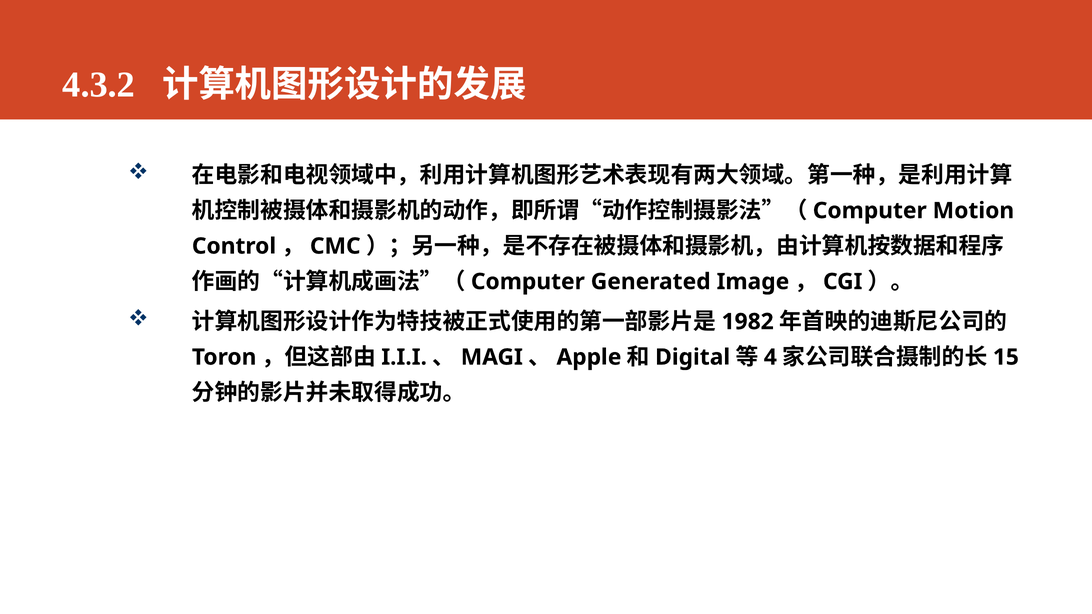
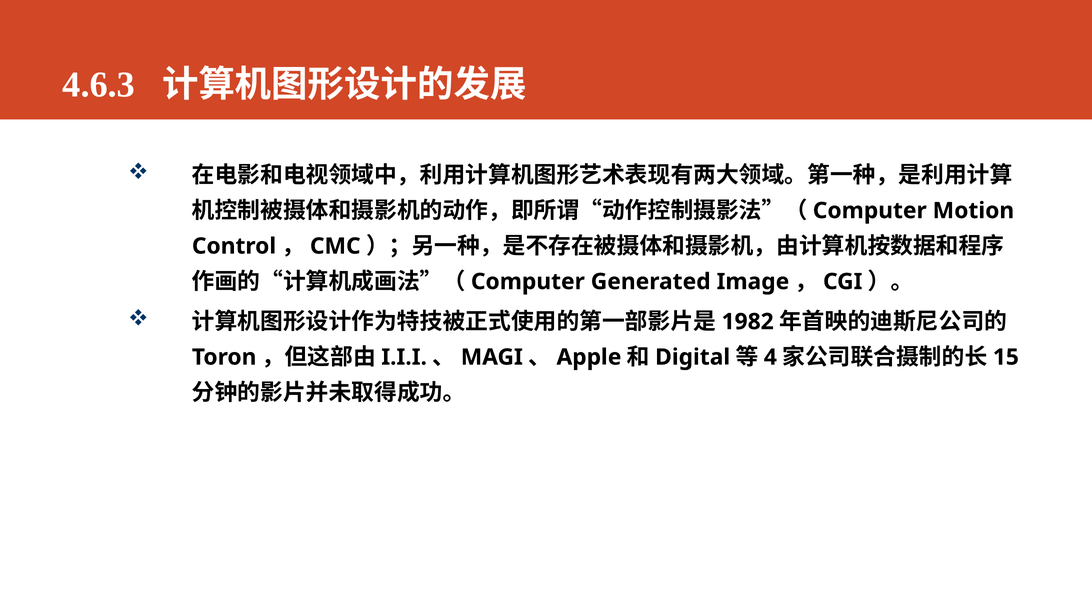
4.3.2: 4.3.2 -> 4.6.3 (99, 85)
